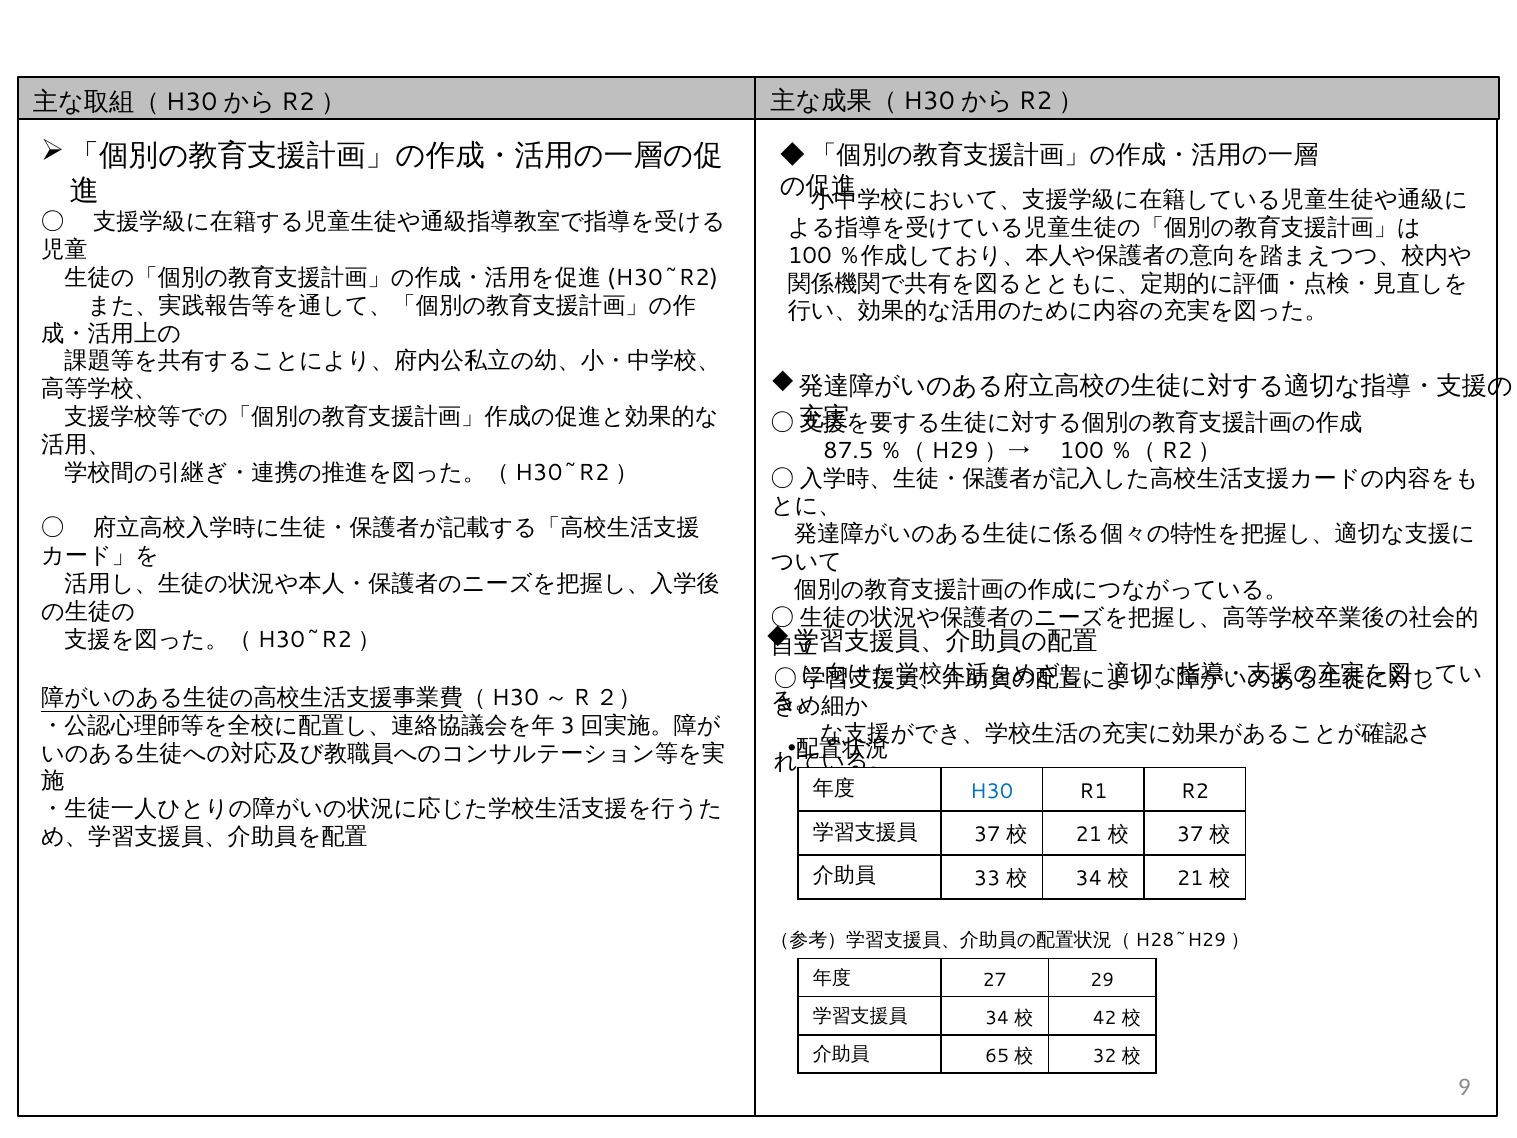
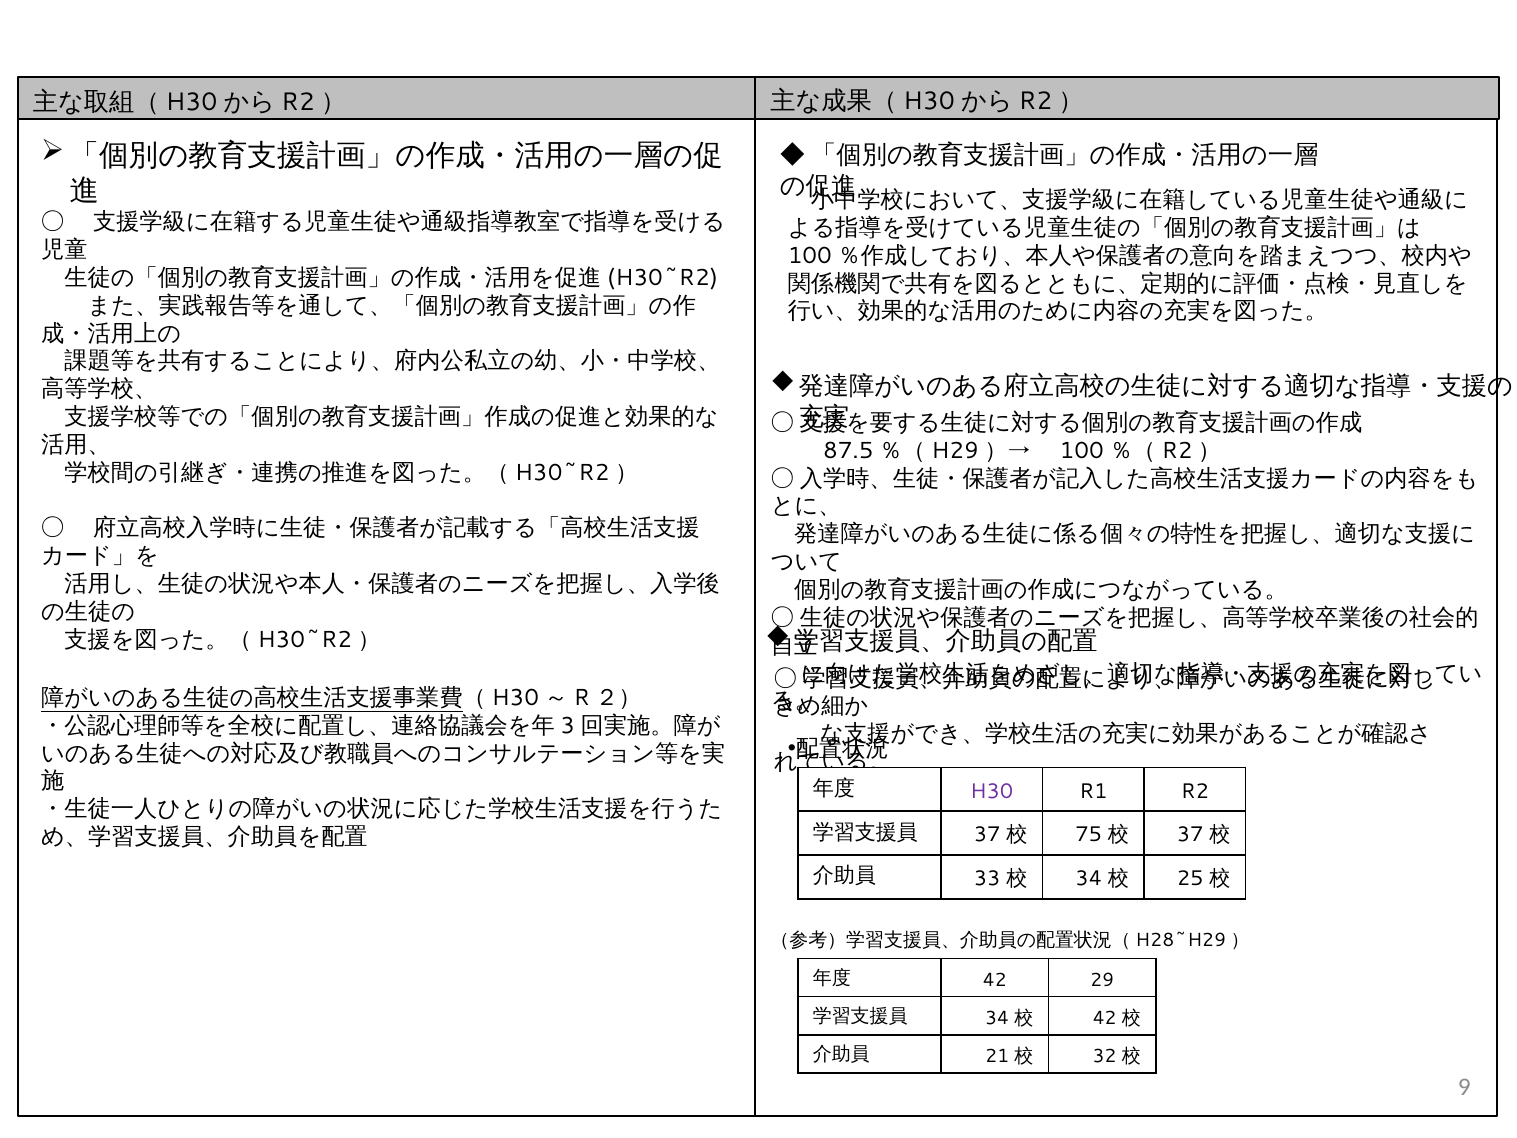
H30 colour: blue -> purple (992, 791)
21: 21 -> 75 (1089, 835)
21: 21 -> 25 (1190, 879)
27: 27 -> 42 (995, 980)
65: 65 -> 21 (997, 1056)
